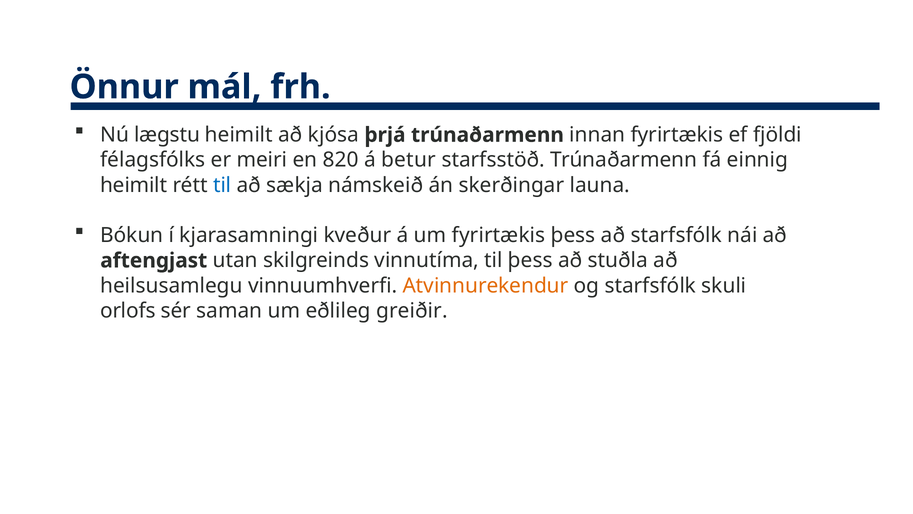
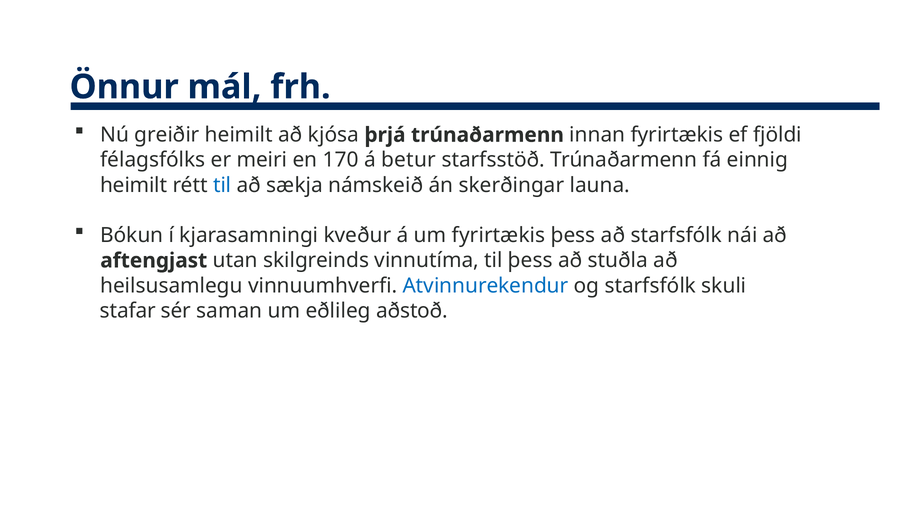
lægstu: lægstu -> greiðir (167, 135)
820: 820 -> 170 (341, 160)
Atvinnurekendur colour: orange -> blue (486, 285)
orlofs: orlofs -> stafar (128, 311)
greiðir: greiðir -> aðstoð (412, 311)
